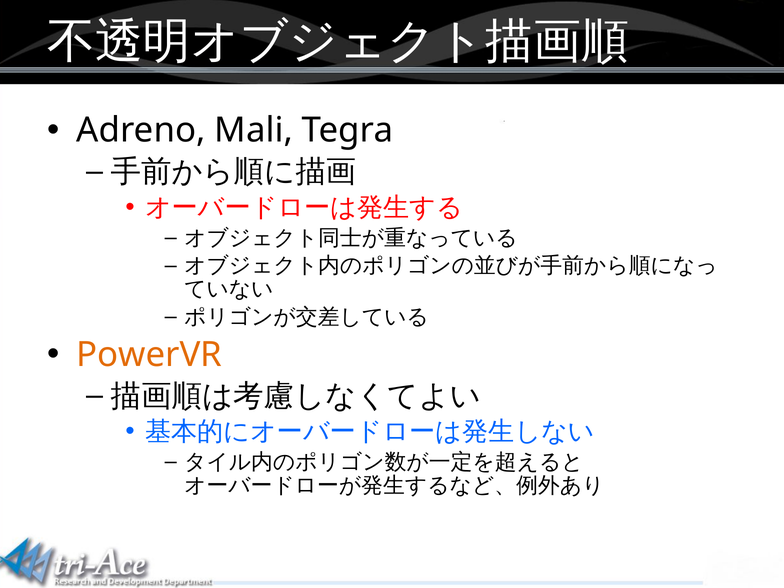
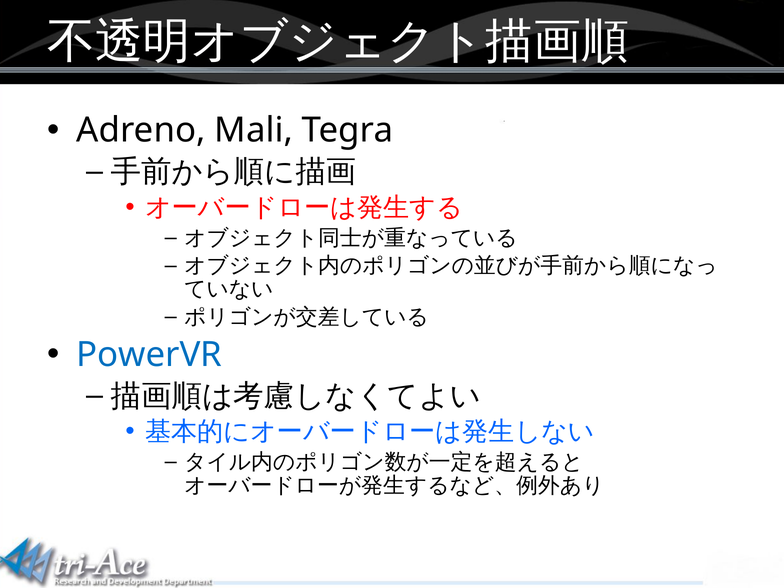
PowerVR colour: orange -> blue (149, 355)
